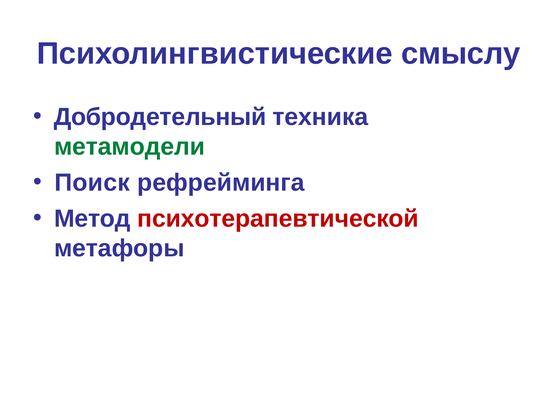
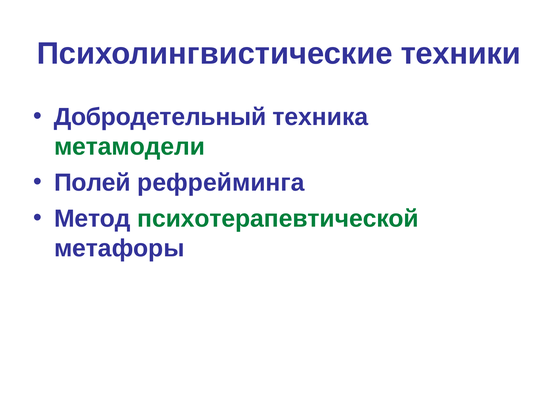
смыслу: смыслу -> техники (461, 54)
Поиск: Поиск -> Полей (92, 183)
психотерапевтической colour: red -> green (278, 218)
